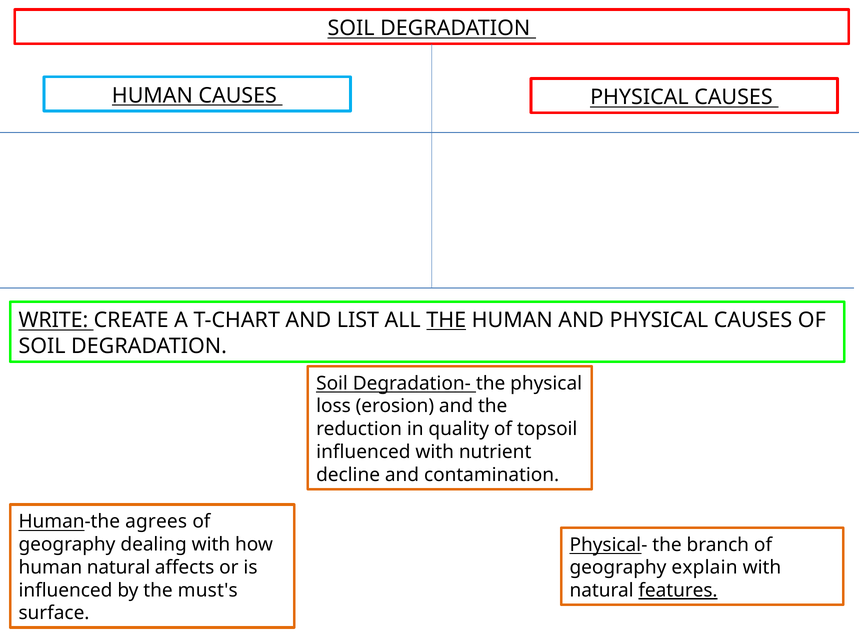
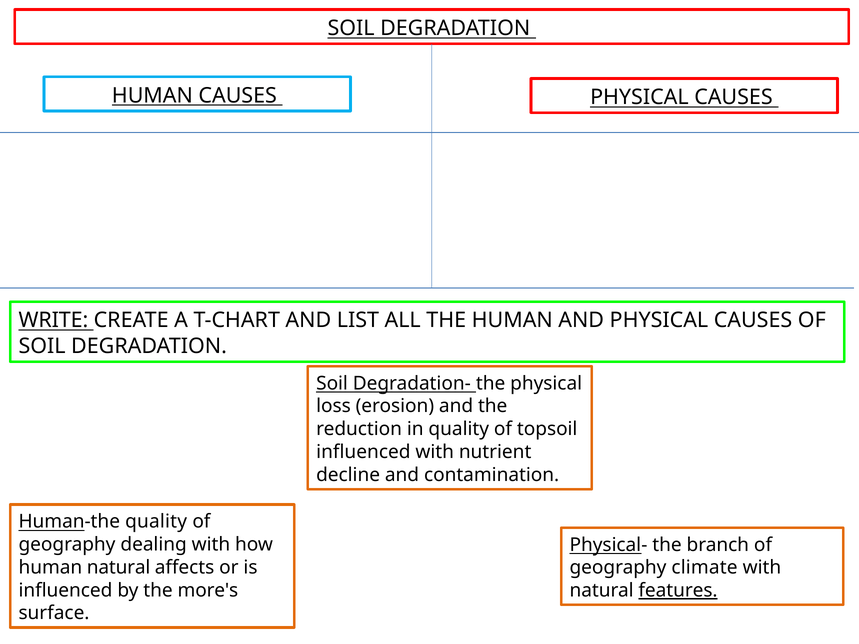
THE underline: present -> none (446, 320)
Human-the agrees: agrees -> quality (156, 522)
explain: explain -> climate (705, 568)
must's: must's -> more's (208, 590)
